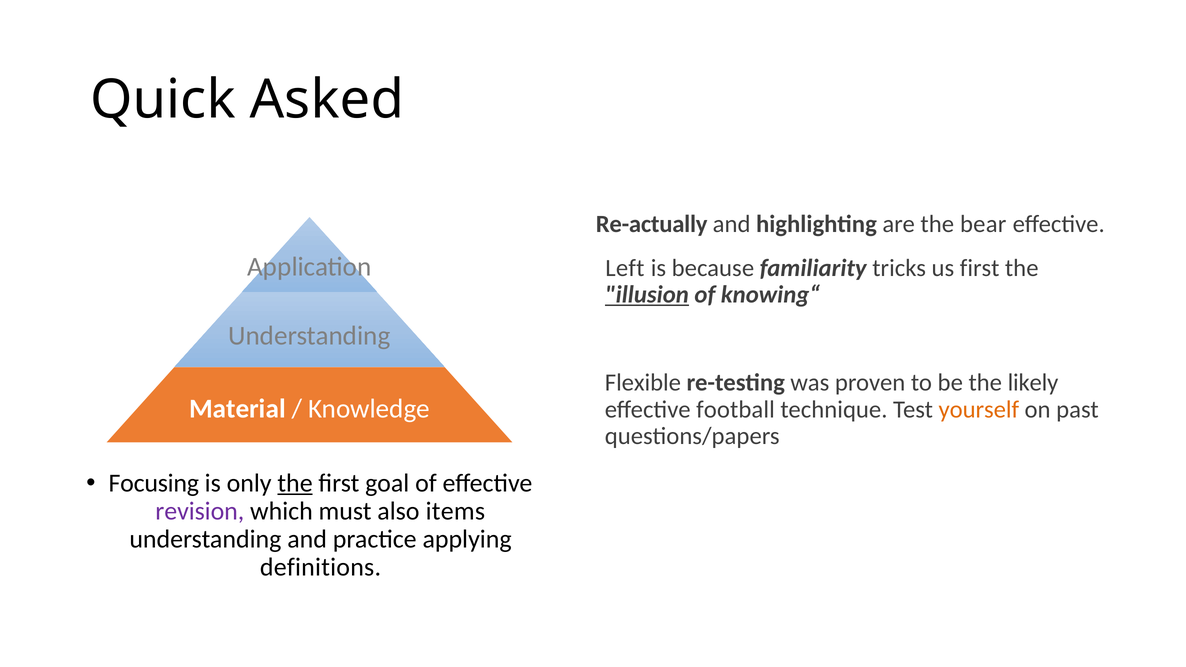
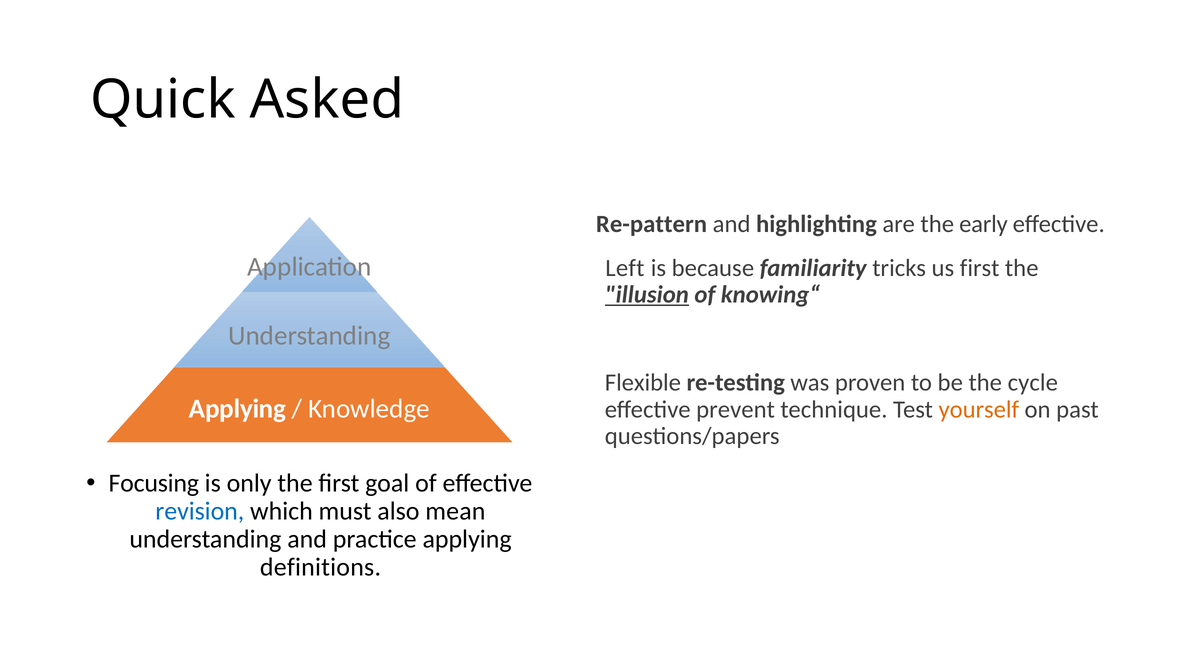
Re-actually: Re-actually -> Re-pattern (652, 224)
bear: bear -> early (983, 224)
likely: likely -> cycle (1033, 383)
Material: Material -> Applying (238, 409)
football: football -> prevent (736, 409)
the underline: present -> none (295, 483)
revision colour: purple -> blue (200, 511)
items: items -> mean (455, 511)
